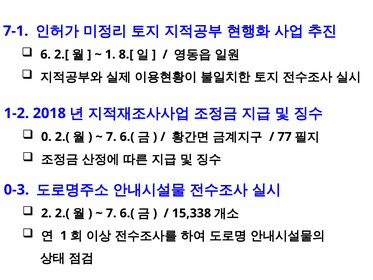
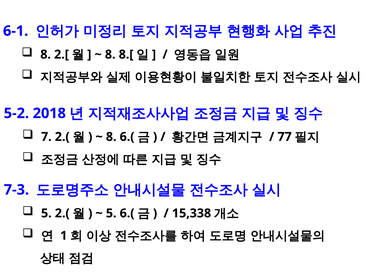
7-1: 7-1 -> 6-1 (16, 31)
6: 6 -> 8 (46, 54)
1: 1 -> 8 (110, 54)
1-2: 1-2 -> 5-2 (16, 113)
0: 0 -> 7 (46, 137)
7: 7 -> 8 (111, 137)
0-3: 0-3 -> 7-3 (16, 190)
2: 2 -> 5 (46, 213)
7: 7 -> 5 (111, 213)
